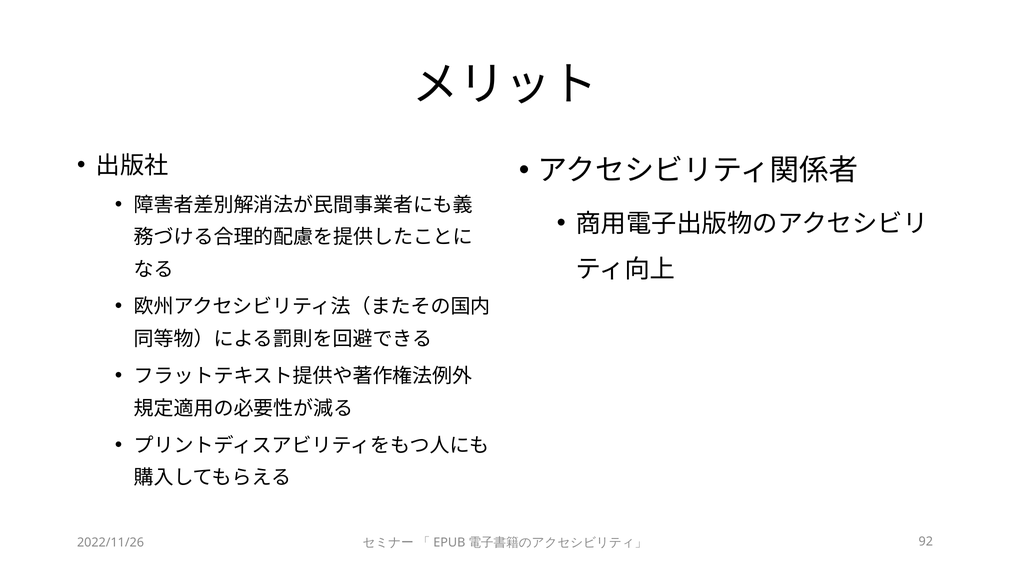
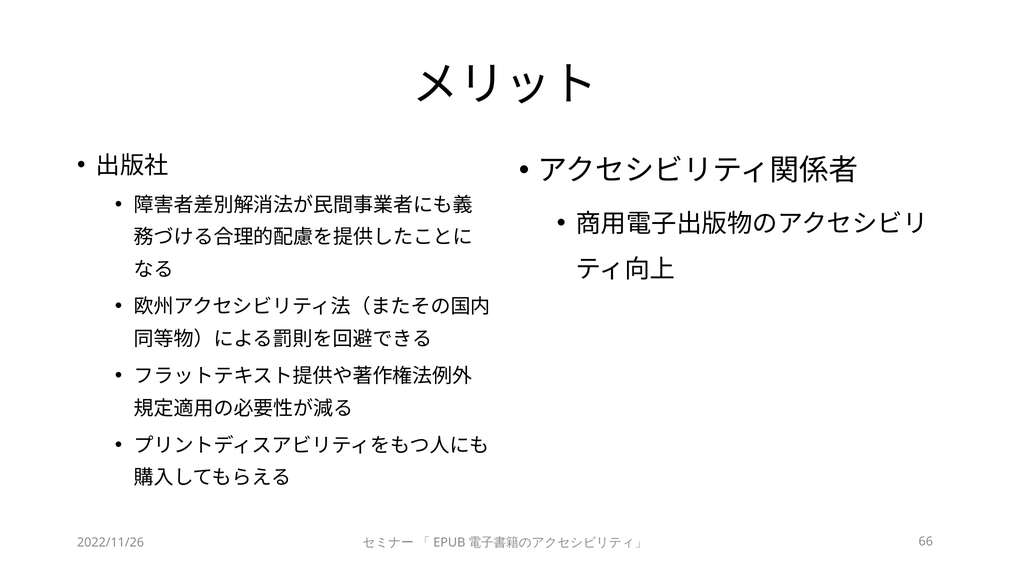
92: 92 -> 66 (926, 542)
